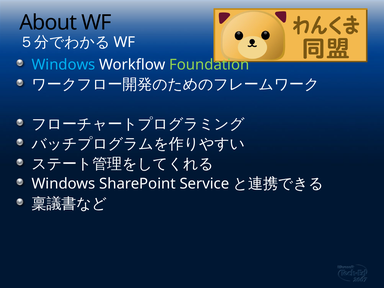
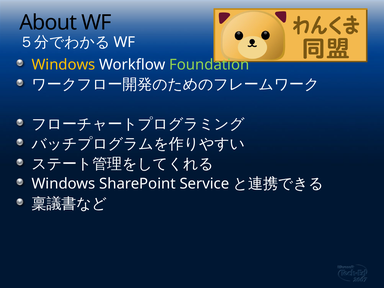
Windows colour: light blue -> yellow (63, 65)
